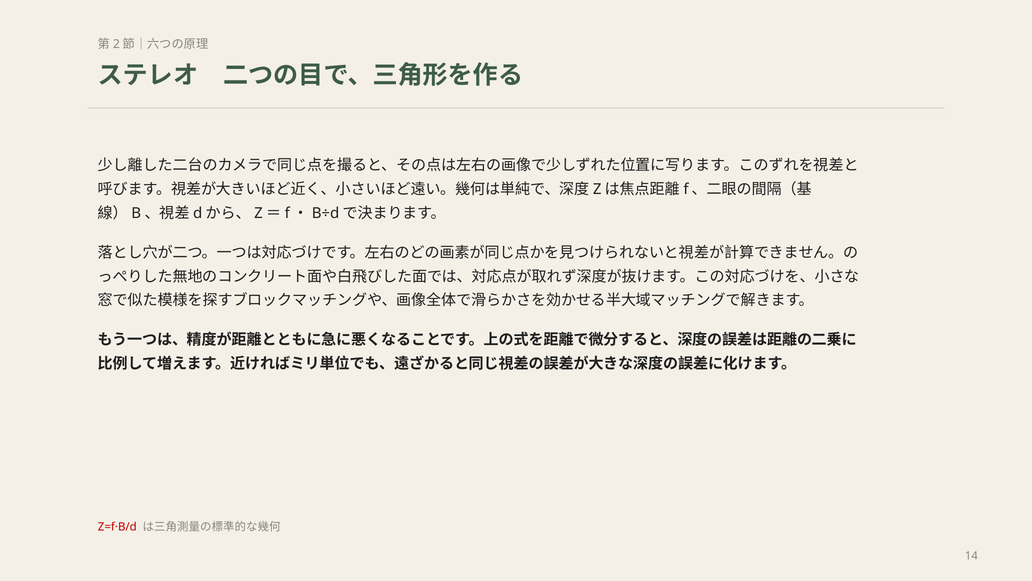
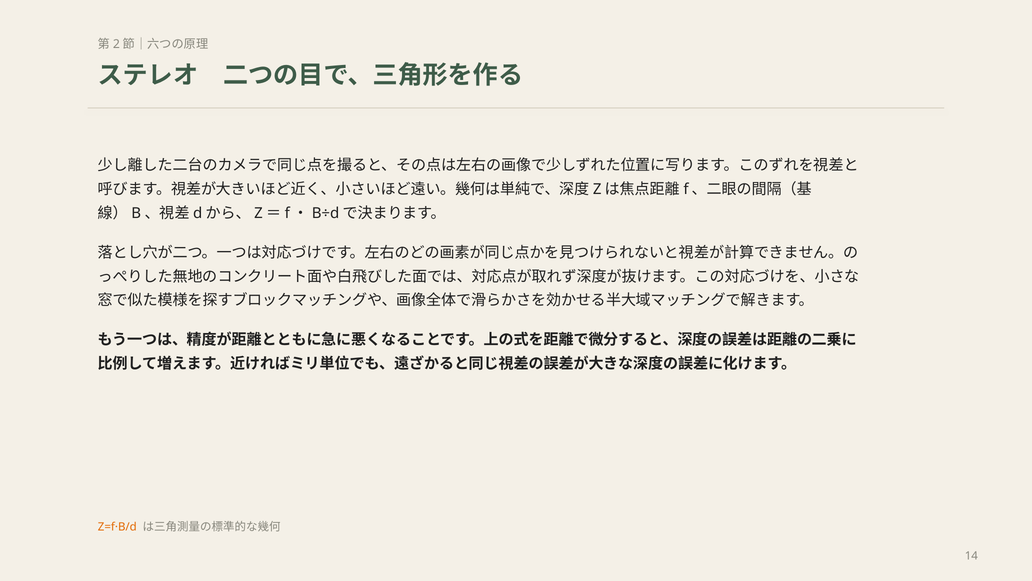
Z=f·B/d colour: red -> orange (117, 527)
